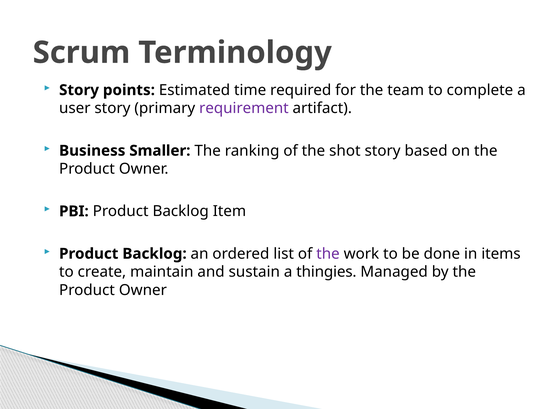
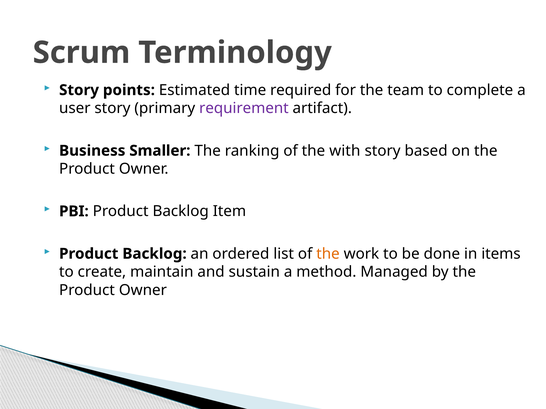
shot: shot -> with (345, 151)
the colour: purple -> orange (328, 254)
thingies: thingies -> method (326, 272)
